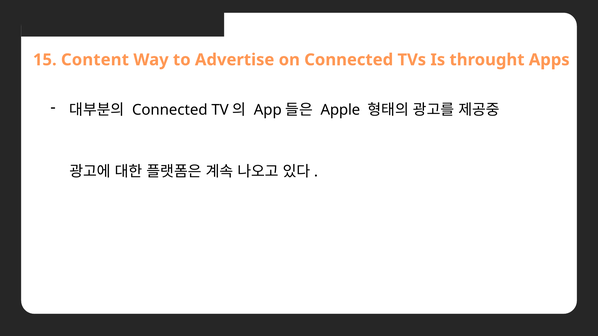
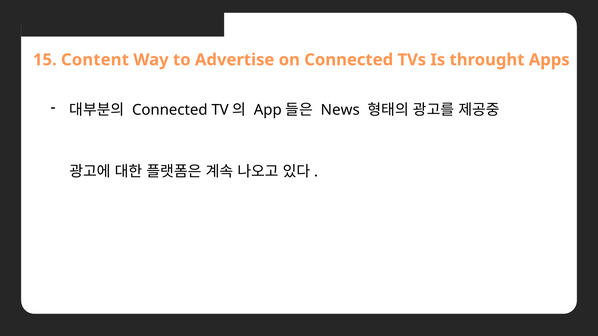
Apple: Apple -> News (340, 110)
